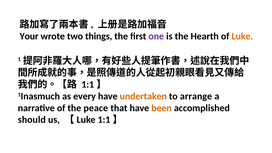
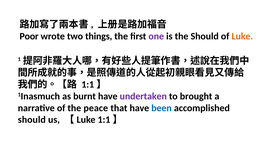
Your: Your -> Poor (29, 36)
the Hearth: Hearth -> Should (205, 36)
every: every -> burnt (85, 96)
undertaken colour: orange -> purple (143, 96)
arrange: arrange -> brought (196, 96)
been colour: orange -> blue (162, 108)
